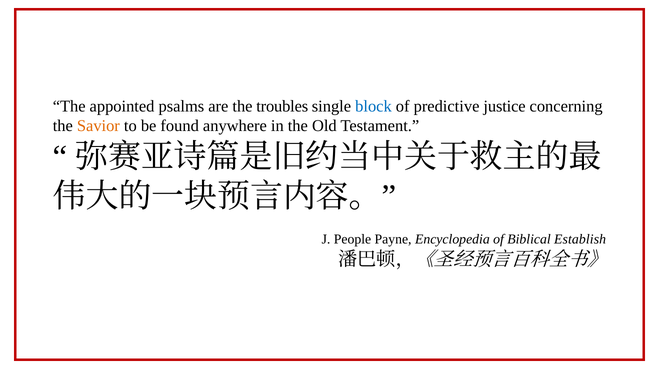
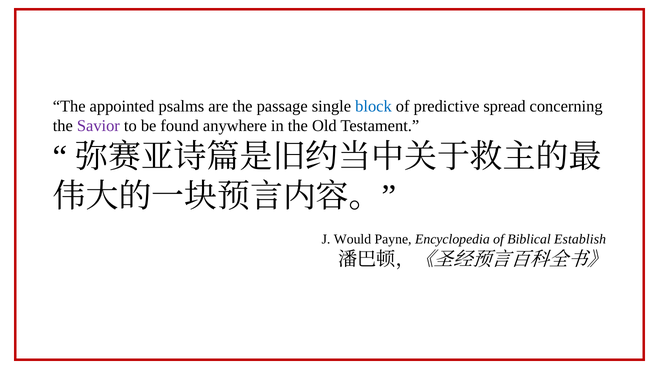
troubles: troubles -> passage (282, 106)
justice: justice -> spread (505, 106)
Savior colour: orange -> purple (98, 126)
People: People -> Would (352, 239)
